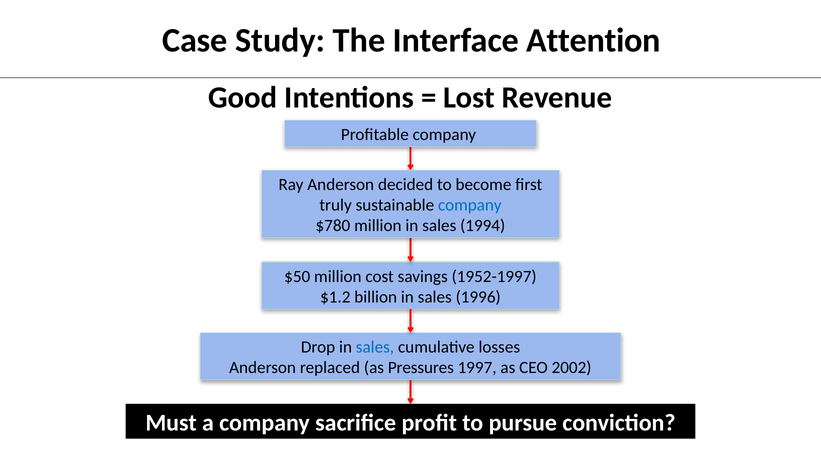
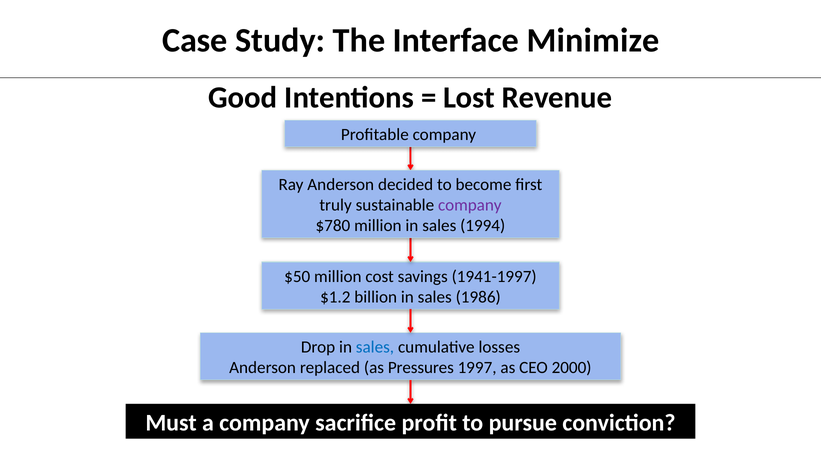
Attention: Attention -> Minimize (593, 40)
company colour: blue -> purple (470, 205)
1952-1997: 1952-1997 -> 1941-1997 (494, 276)
1996: 1996 -> 1986 (478, 297)
2002: 2002 -> 2000 (572, 368)
